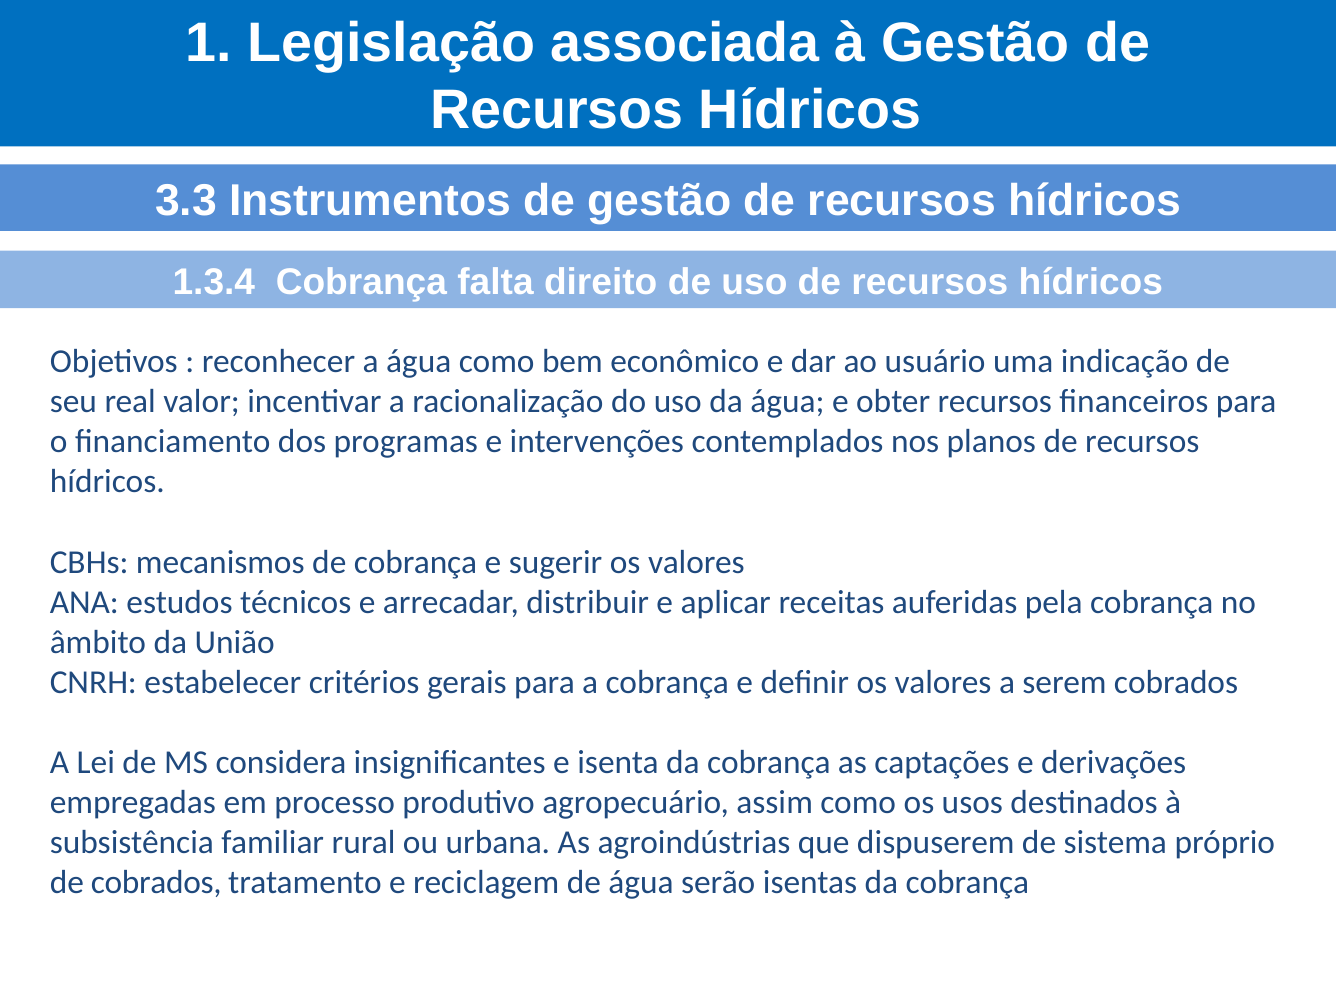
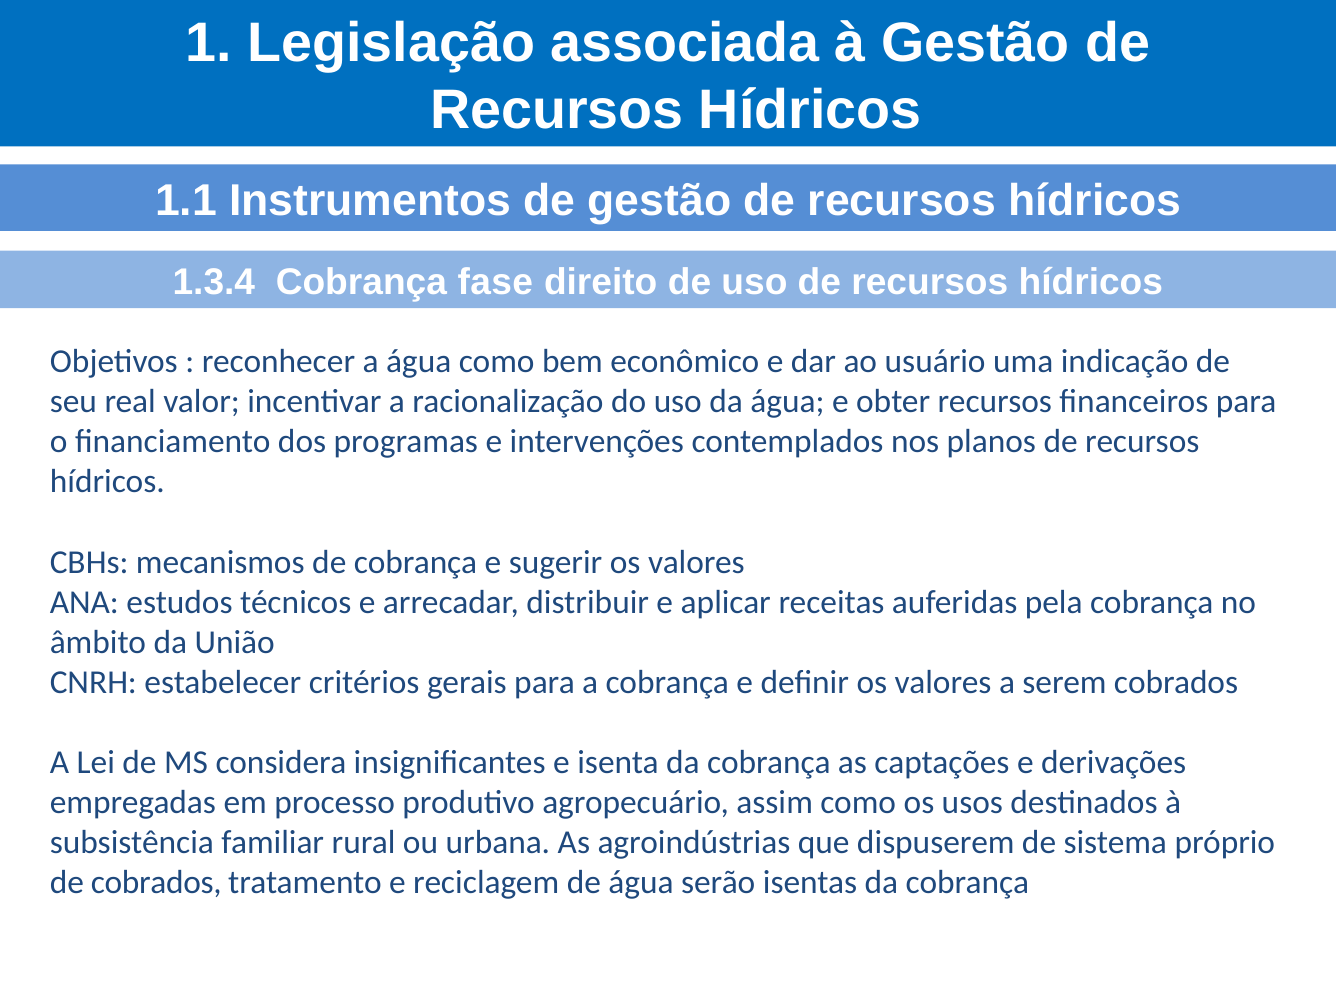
3.3: 3.3 -> 1.1 (186, 201)
falta: falta -> fase (495, 282)
